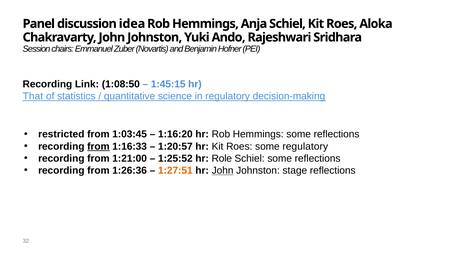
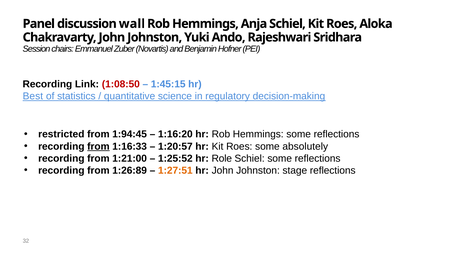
idea: idea -> wall (132, 24)
1:08:50 colour: black -> red (121, 84)
That: That -> Best (33, 96)
1:03:45: 1:03:45 -> 1:94:45 (130, 134)
some regulatory: regulatory -> absolutely (305, 146)
1:26:36: 1:26:36 -> 1:26:89 (130, 170)
John underline: present -> none (223, 170)
